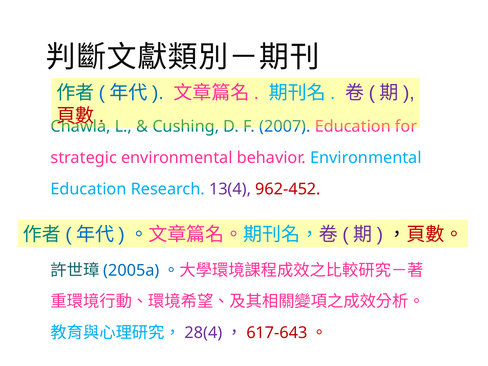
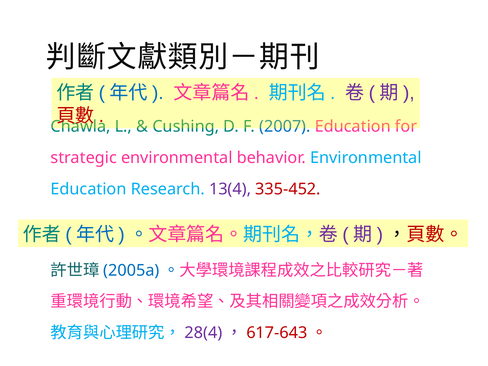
962-452: 962-452 -> 335-452 (288, 189)
